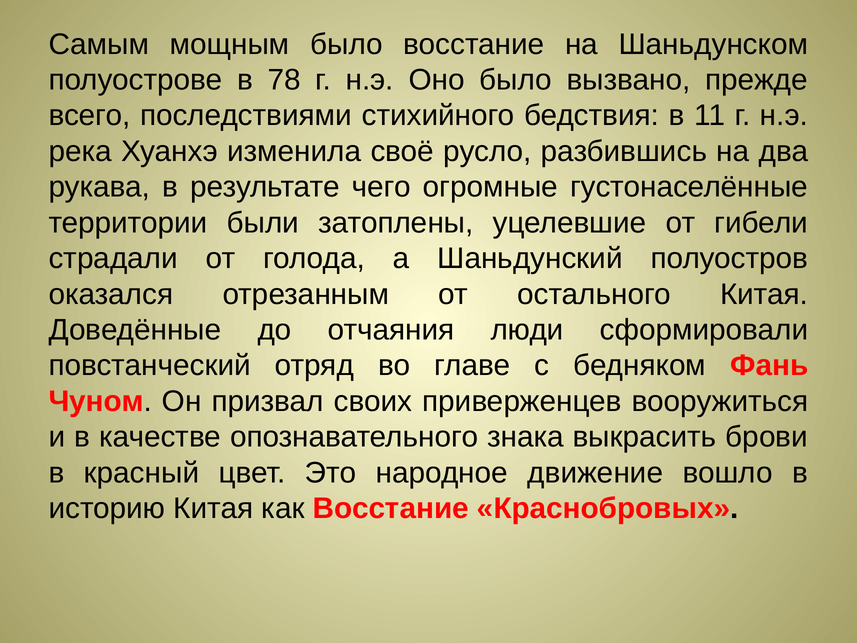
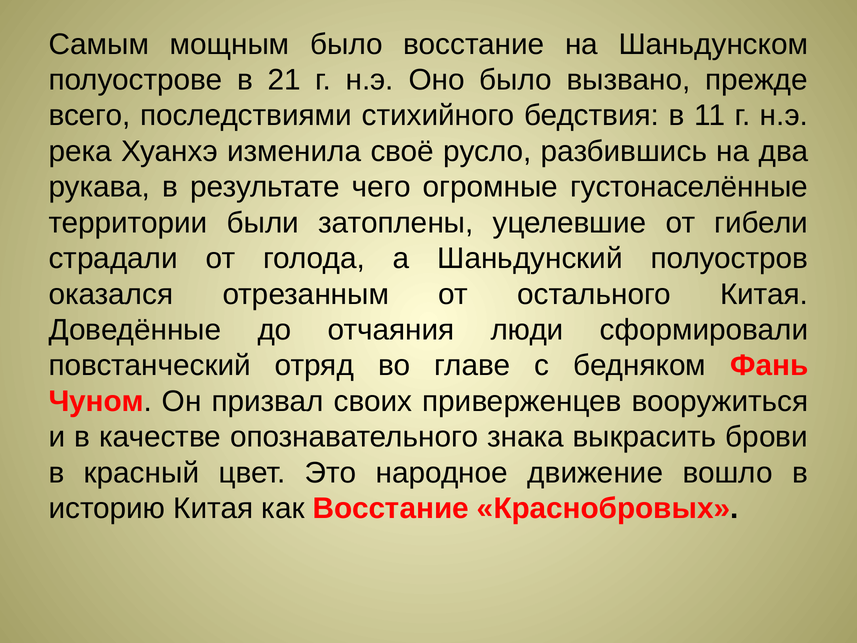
78: 78 -> 21 (284, 80)
